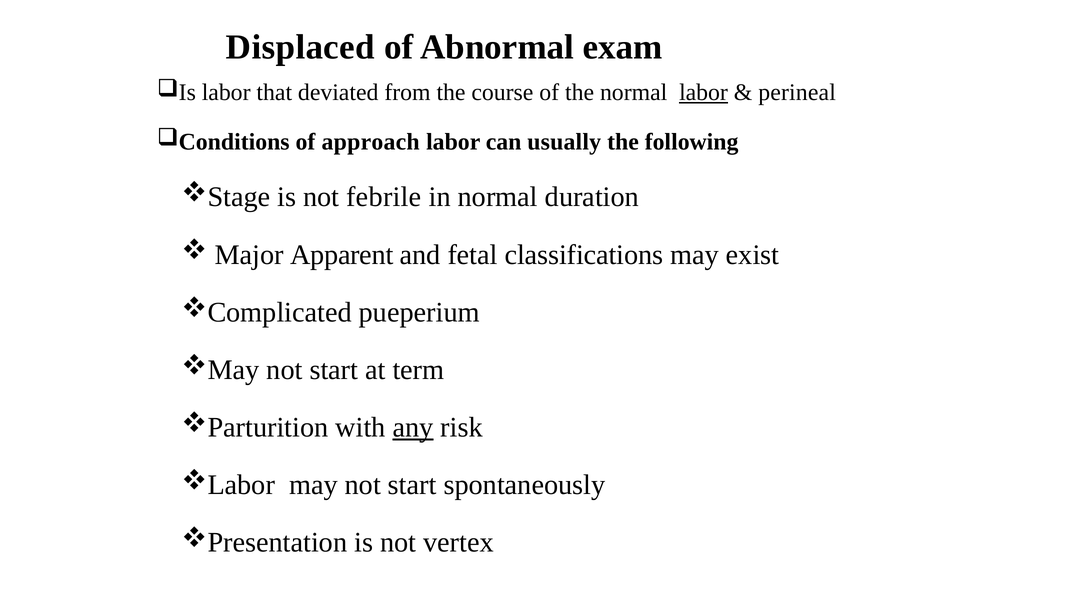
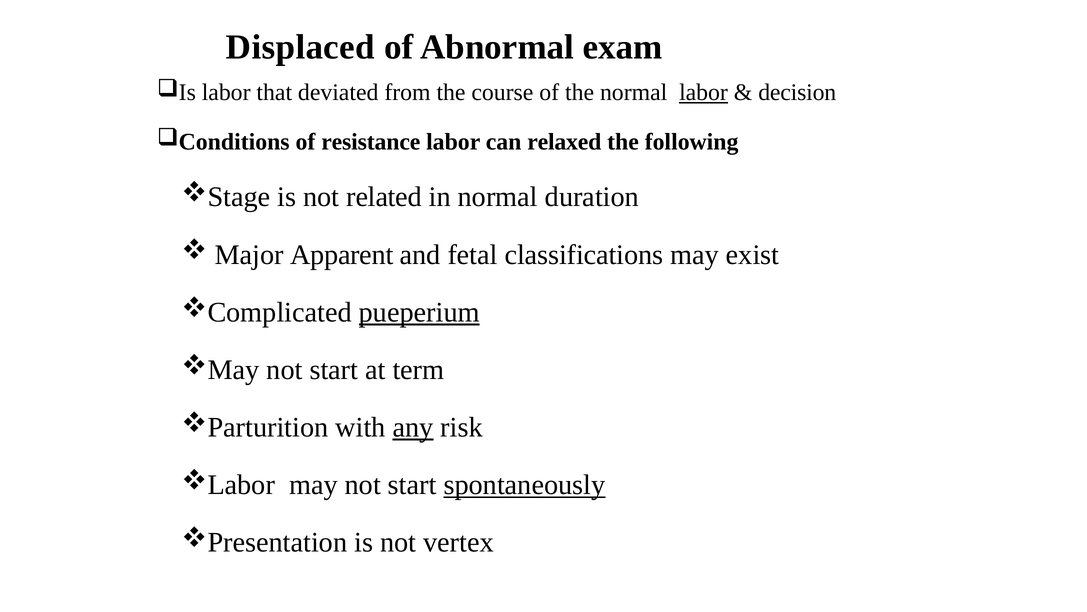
perineal: perineal -> decision (797, 92)
approach: approach -> resistance (371, 142)
usually: usually -> relaxed (564, 142)
febrile: febrile -> related (384, 197)
pueperium underline: none -> present (419, 312)
spontaneously underline: none -> present (524, 484)
